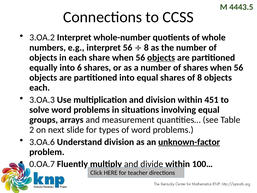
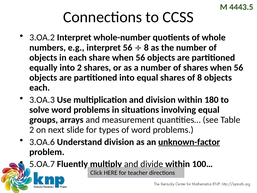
objects underline: present -> none (161, 58)
into 6: 6 -> 2 (79, 68)
451: 451 -> 180 (212, 100)
0.OA.7: 0.OA.7 -> 5.OA.7 (42, 164)
